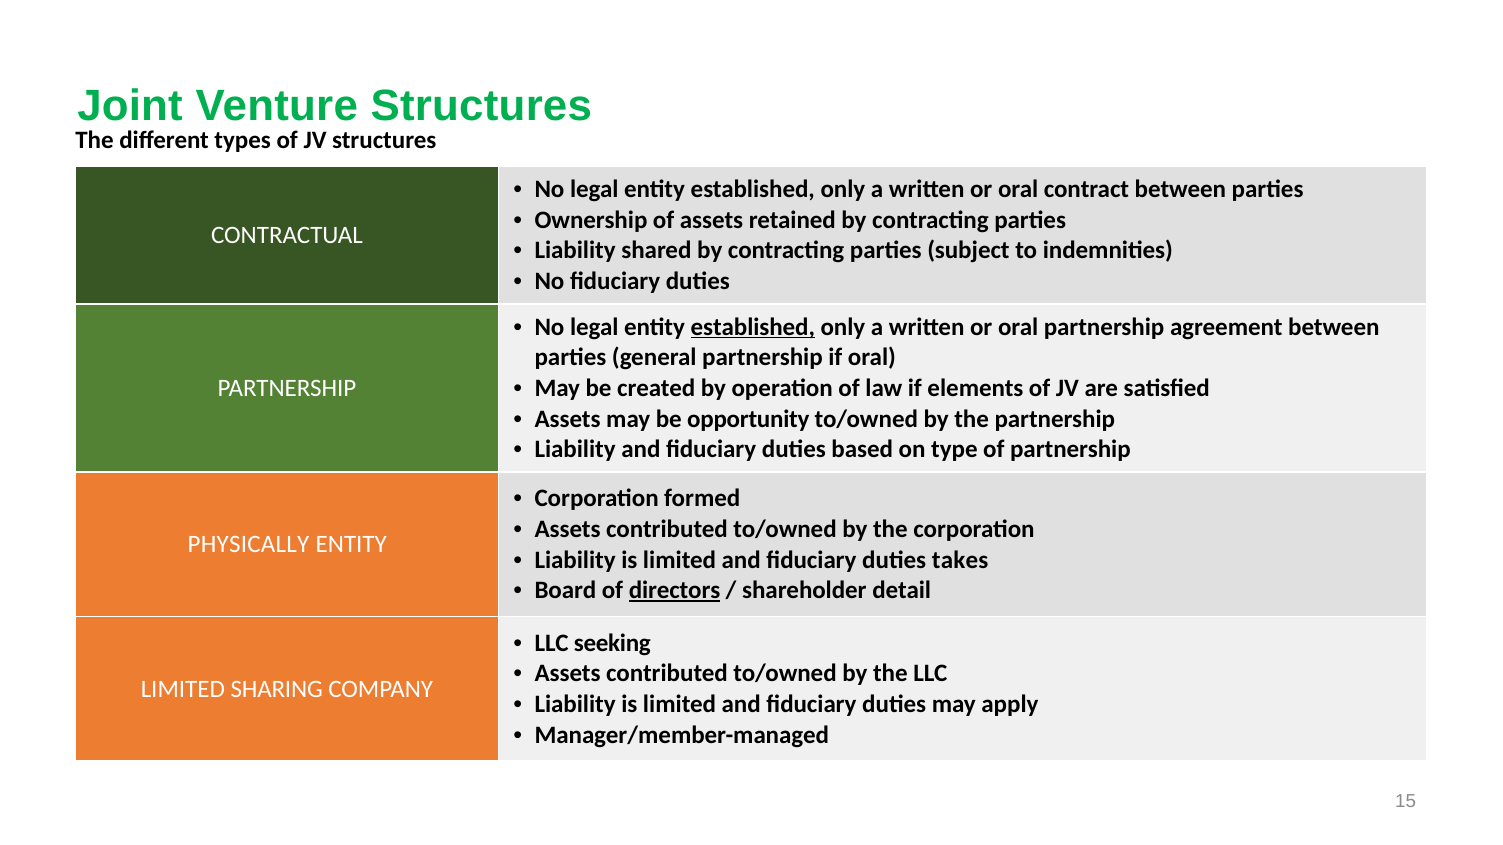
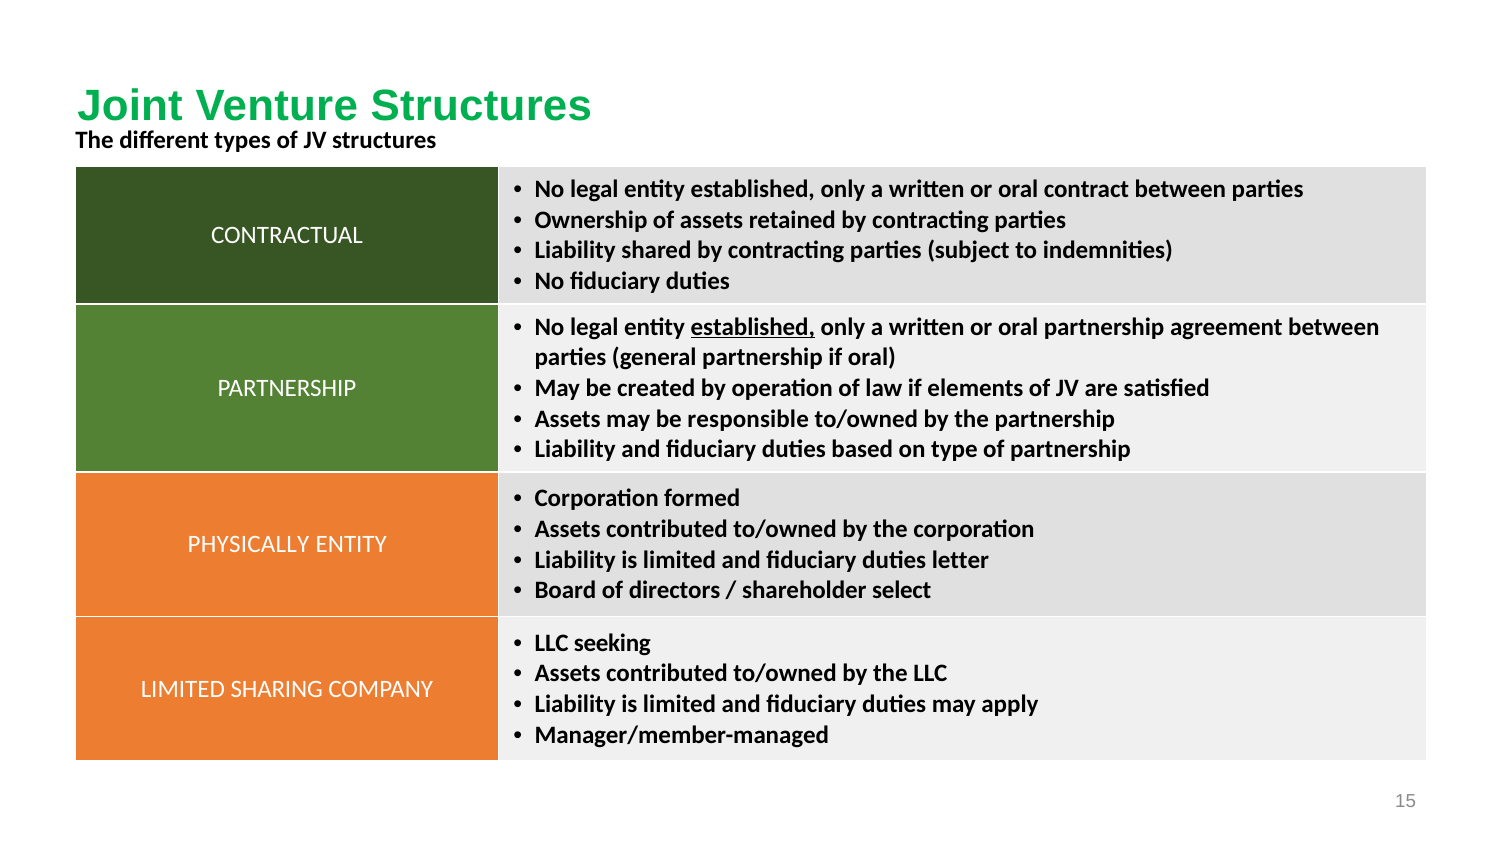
opportunity: opportunity -> responsible (748, 419)
takes: takes -> letter (960, 560)
directors underline: present -> none (674, 591)
detail: detail -> select (902, 591)
